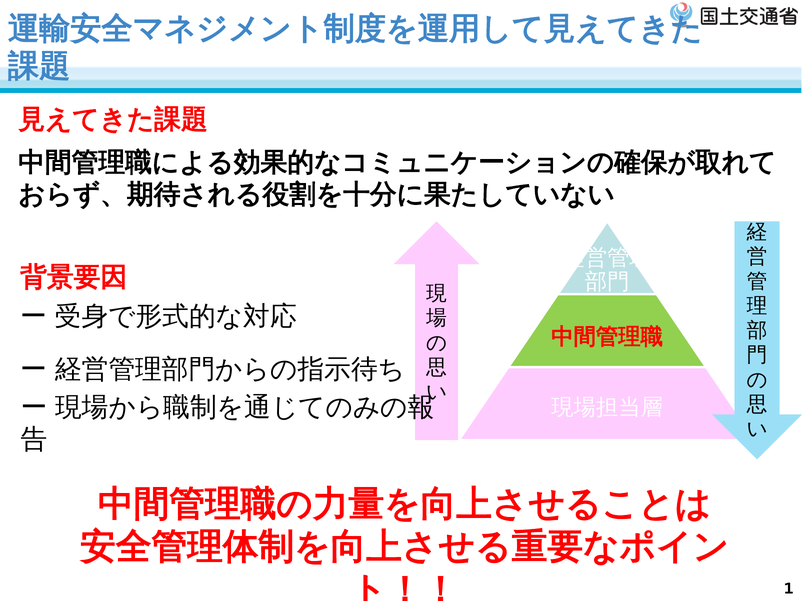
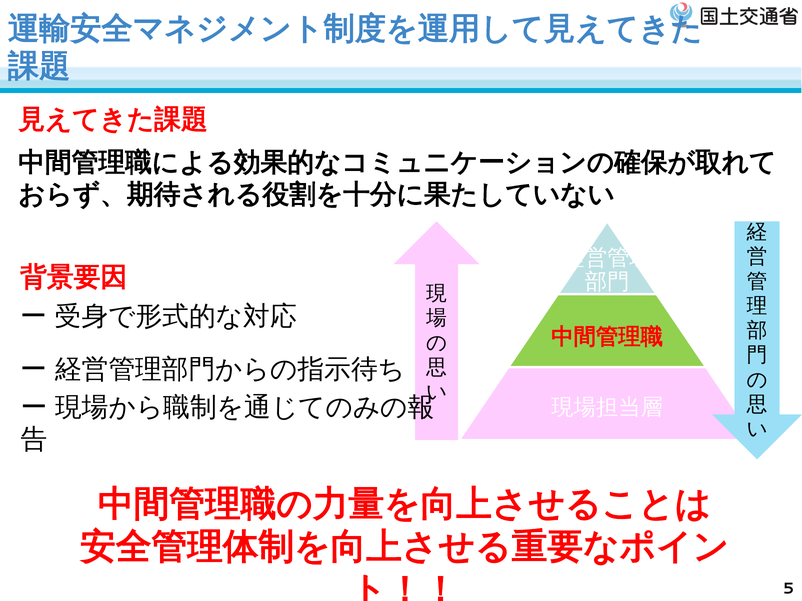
1: 1 -> 5 (788, 589)
